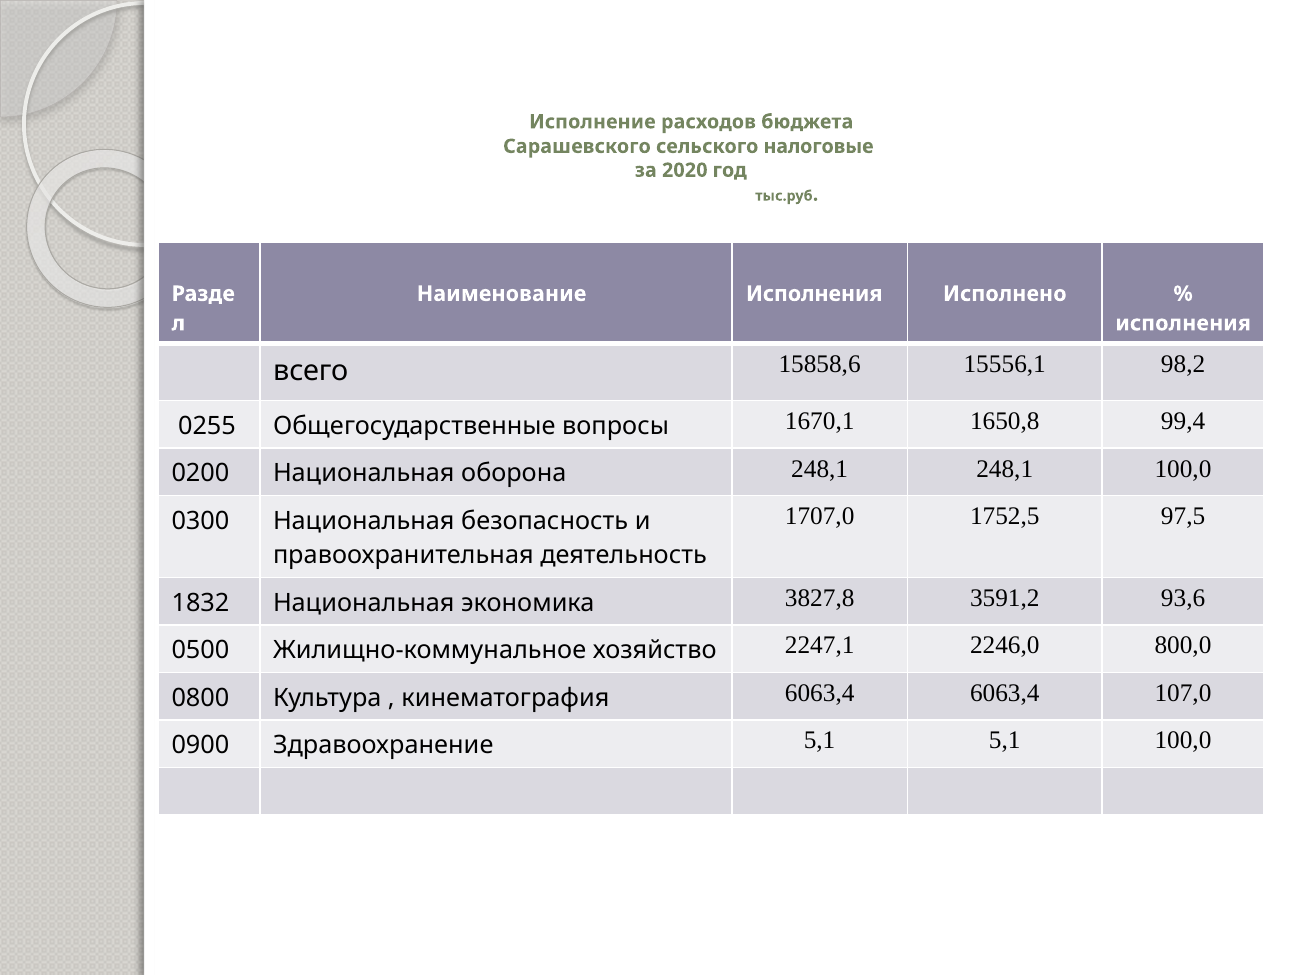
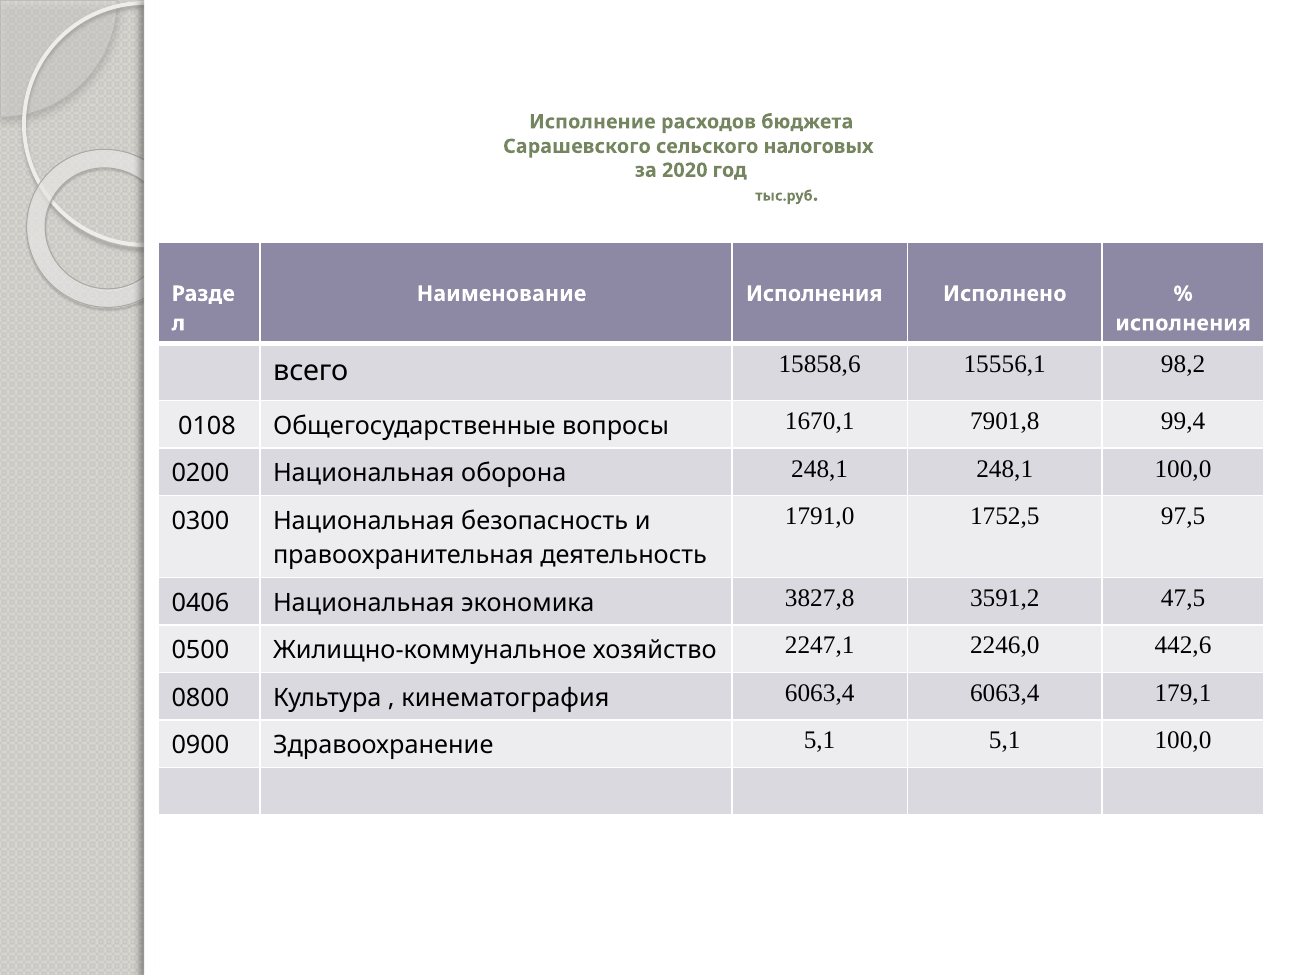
налоговые: налоговые -> налоговых (818, 146)
0255: 0255 -> 0108 (207, 426)
1650,8: 1650,8 -> 7901,8 (1005, 421)
1707,0: 1707,0 -> 1791,0 (820, 516)
1832: 1832 -> 0406 (201, 603)
93,6: 93,6 -> 47,5 (1183, 598)
800,0: 800,0 -> 442,6 (1183, 646)
107,0: 107,0 -> 179,1 (1183, 693)
